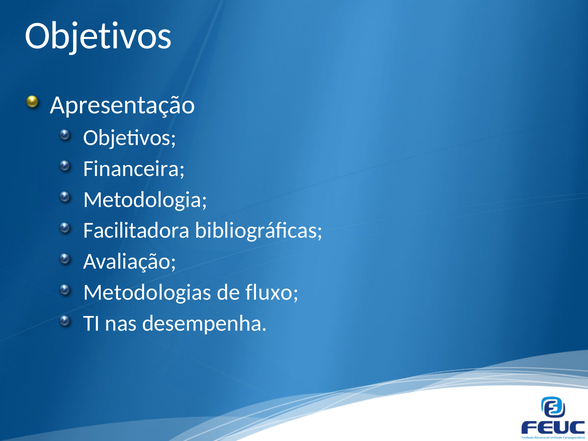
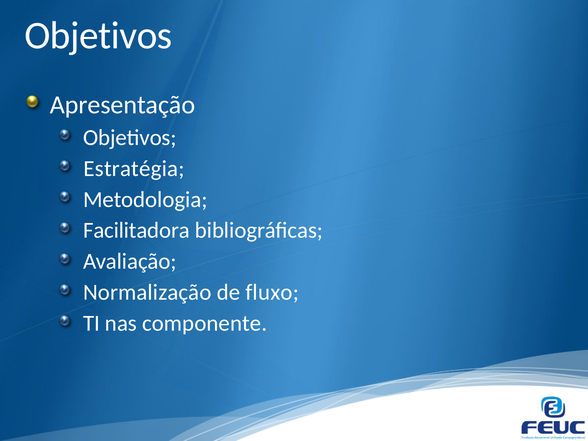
Financeira: Financeira -> Estratégia (134, 168)
Metodologias: Metodologias -> Normalização (147, 292)
desempenha: desempenha -> componente (205, 323)
